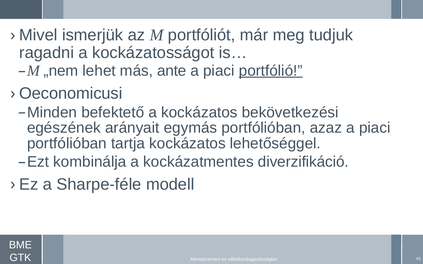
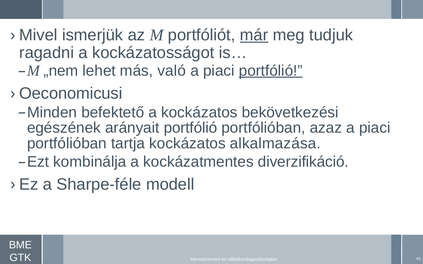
már underline: none -> present (254, 35)
ante: ante -> való (172, 71)
arányait egymás: egymás -> portfólió (190, 128)
lehetőséggel: lehetőséggel -> alkalmazása (275, 144)
